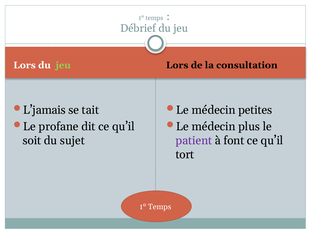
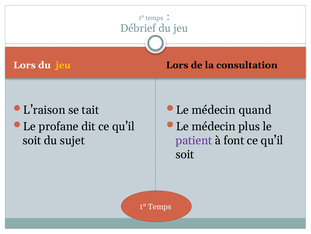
jeu colour: light green -> yellow (63, 65)
L’jamais: L’jamais -> L’raison (44, 110)
petites: petites -> quand (255, 110)
tort: tort -> soit (185, 154)
